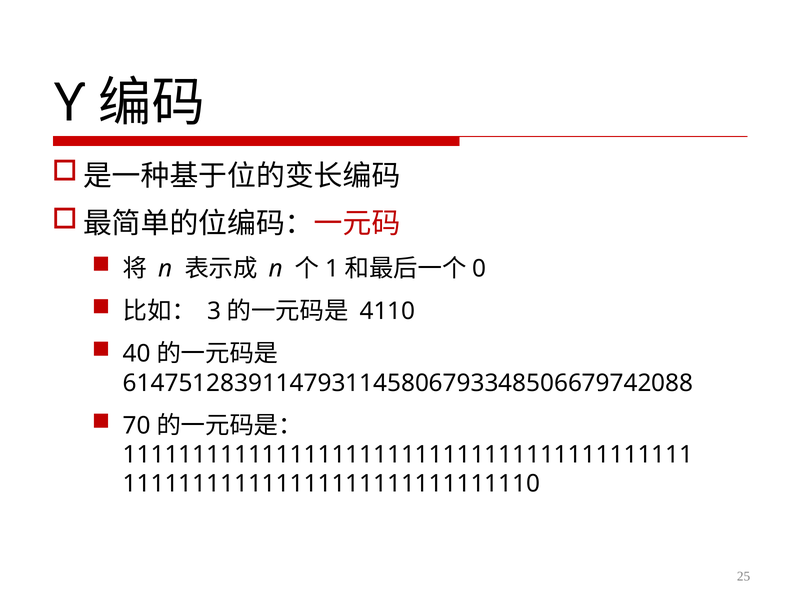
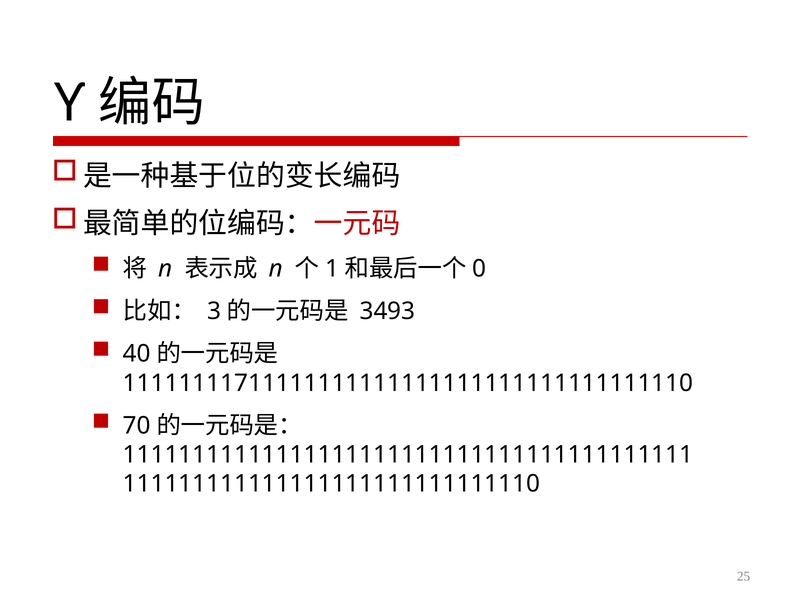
4110: 4110 -> 3493 (387, 312)
61475128391147931145806793348506679742088: 61475128391147931145806793348506679742088 -> 11111111711111111111111111111111111111110 (408, 383)
